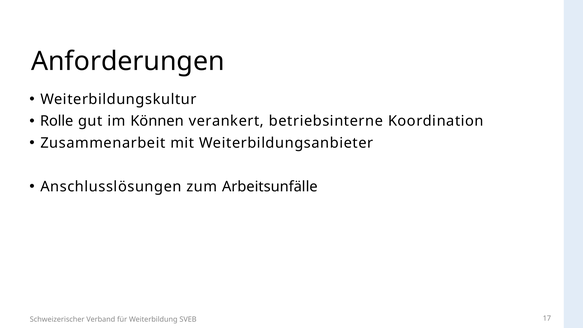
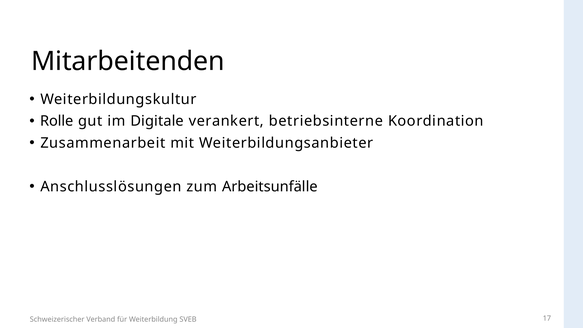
Anforderungen: Anforderungen -> Mitarbeitenden (128, 61)
Können: Können -> Digitale (157, 121)
